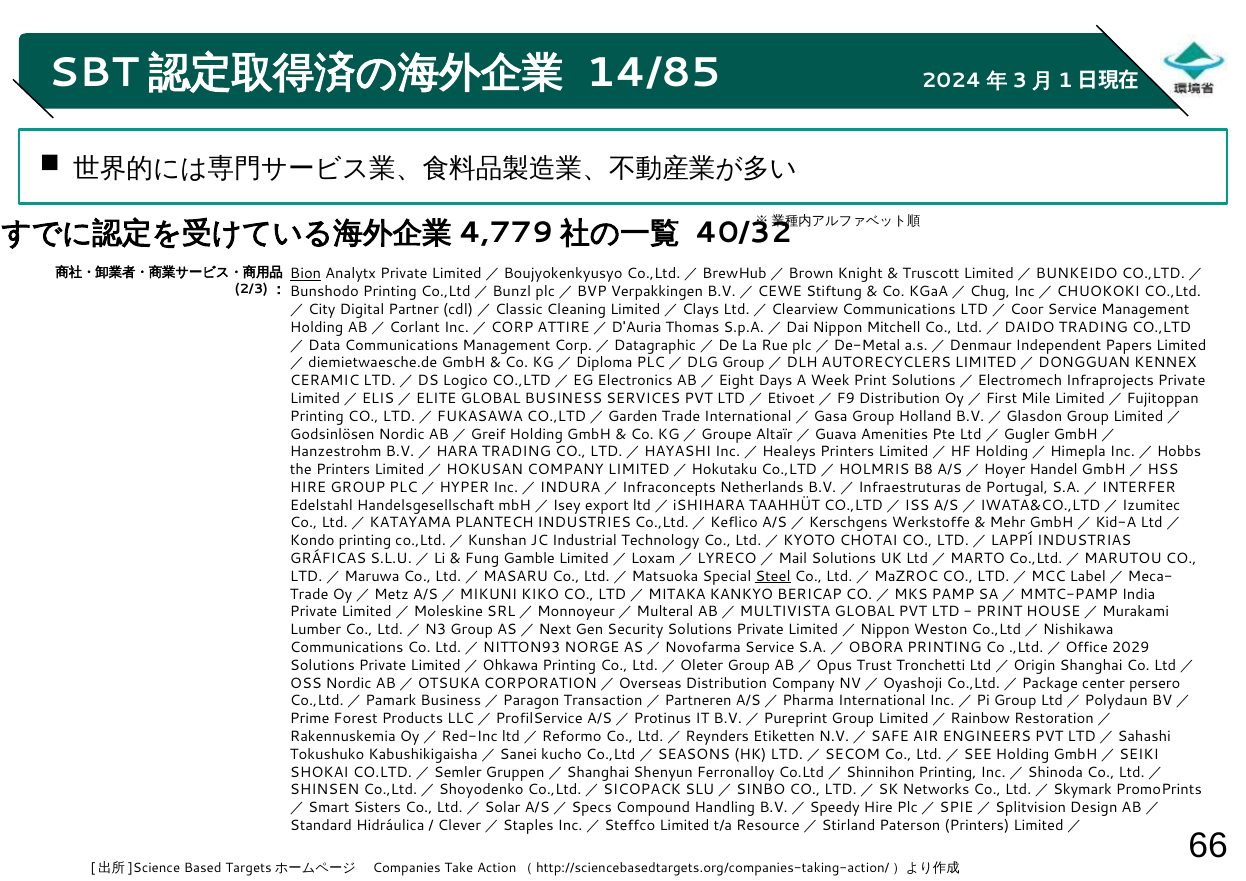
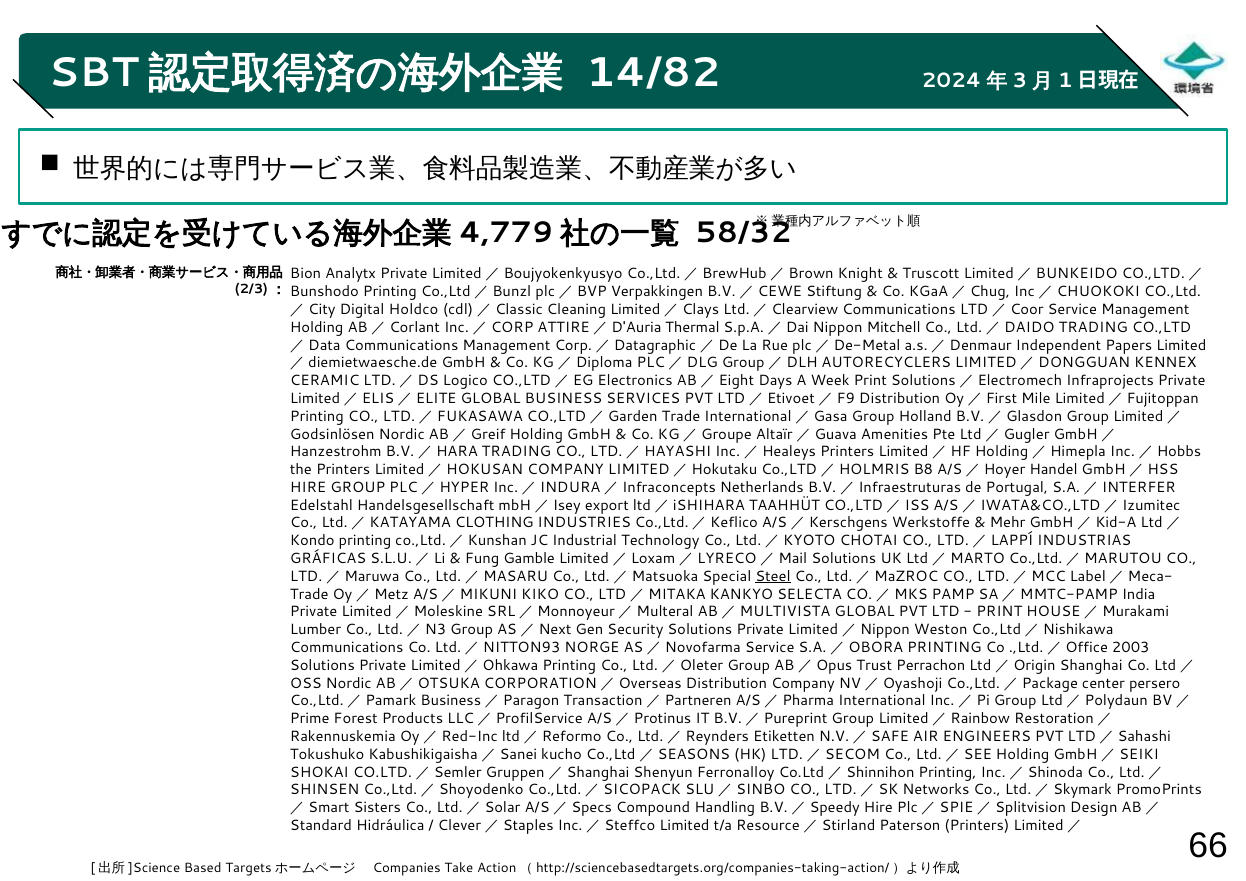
14/85: 14/85 -> 14/82 (653, 73)
40/32: 40/32 -> 58/32 (744, 233)
Bion underline: present -> none (306, 274)
Partner: Partner -> Holdco (414, 310)
Thomas: Thomas -> Thermal (693, 327)
PLANTECH: PLANTECH -> CLOTHING (494, 523)
BERICAP: BERICAP -> SELECTA (809, 594)
2029: 2029 -> 2003 (1131, 648)
Tronchetti: Tronchetti -> Perrachon (931, 665)
